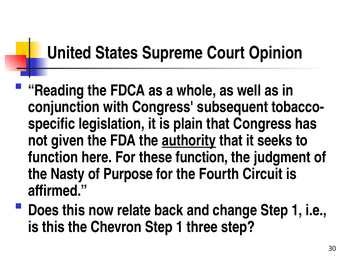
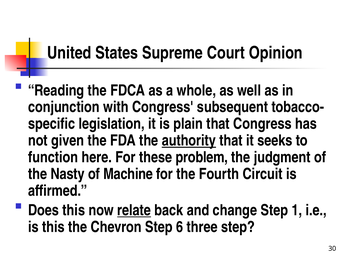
these function: function -> problem (202, 157)
Purpose: Purpose -> Machine (128, 173)
relate underline: none -> present (134, 210)
Chevron Step 1: 1 -> 6 (180, 226)
